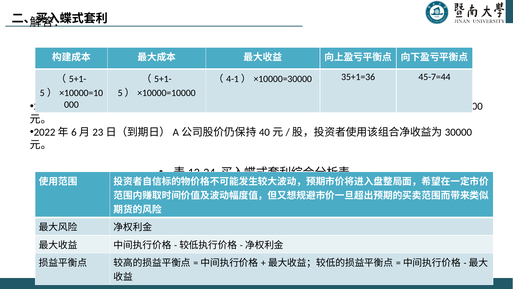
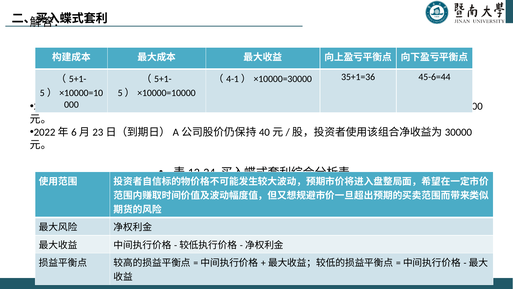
45-7=44: 45-7=44 -> 45-6=44 (434, 77)
